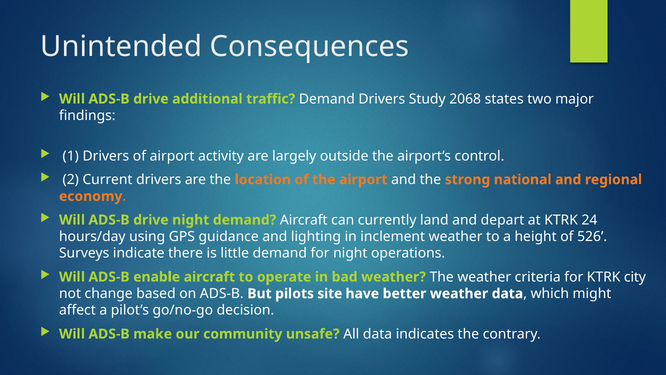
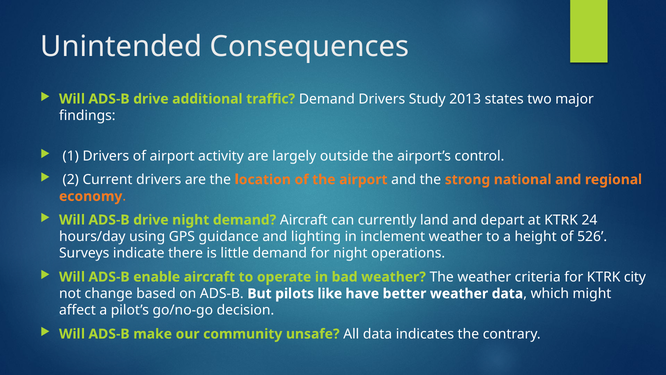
2068: 2068 -> 2013 (465, 99)
site: site -> like (330, 293)
